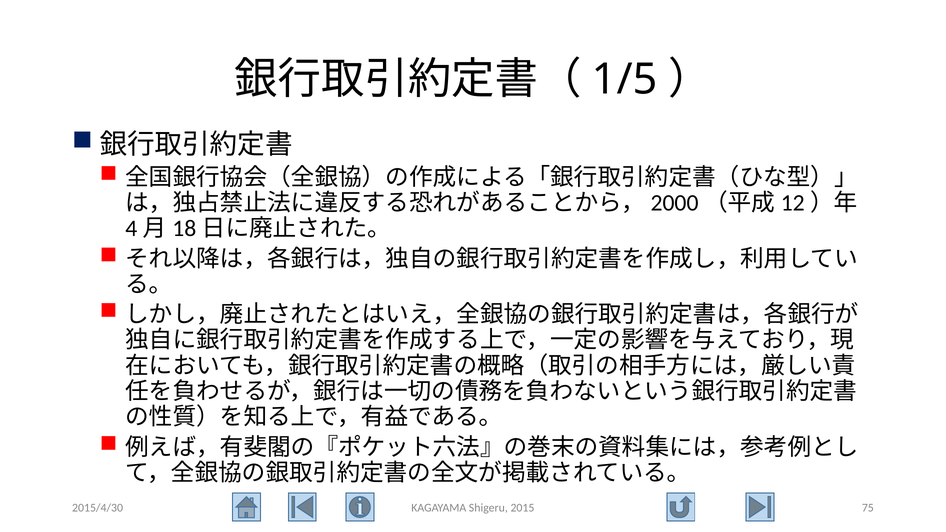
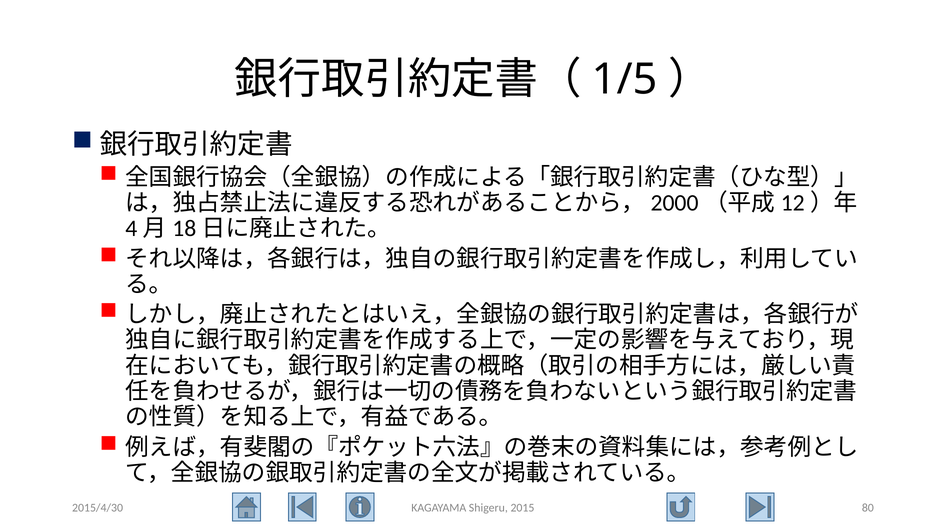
75: 75 -> 80 (868, 508)
